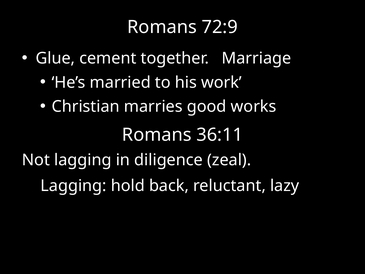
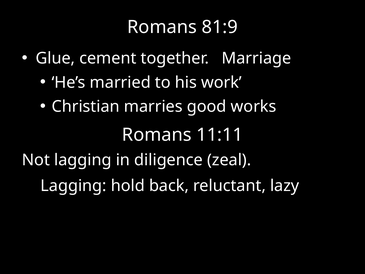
72:9: 72:9 -> 81:9 (220, 27)
36:11: 36:11 -> 11:11 (220, 135)
